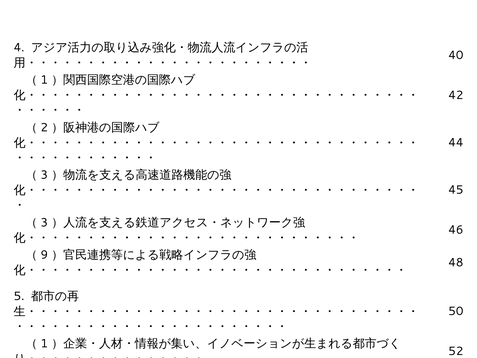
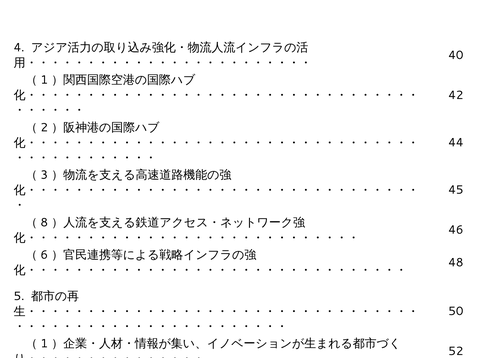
3: 3 -> 8 (44, 222)
9: 9 -> 6 (44, 255)
